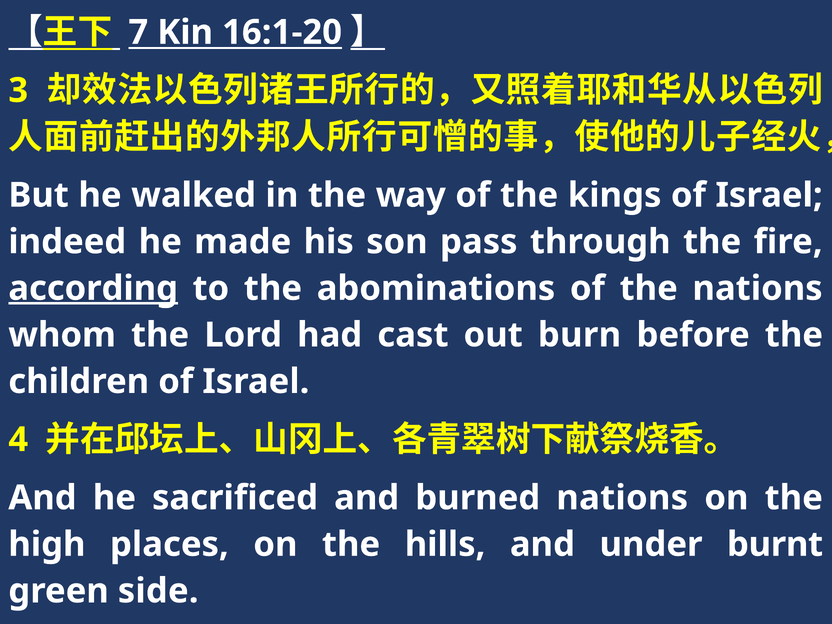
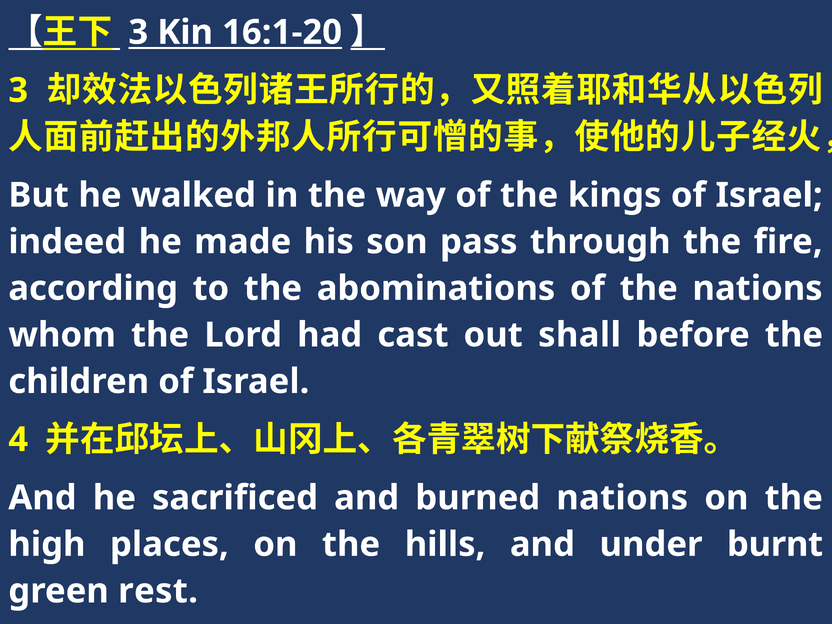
7: 7 -> 3 (138, 32)
according underline: present -> none (93, 288)
burn: burn -> shall (579, 335)
side: side -> rest (158, 591)
